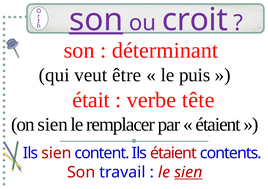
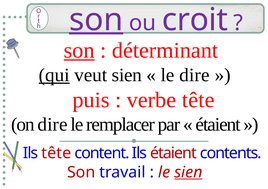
son underline: none -> present (79, 51)
qui underline: none -> present (54, 75)
veut être: être -> sien (127, 75)
le puis: puis -> dire (194, 75)
était: était -> puis (91, 100)
on sien: sien -> dire (53, 125)
Ils sien: sien -> tête (56, 154)
